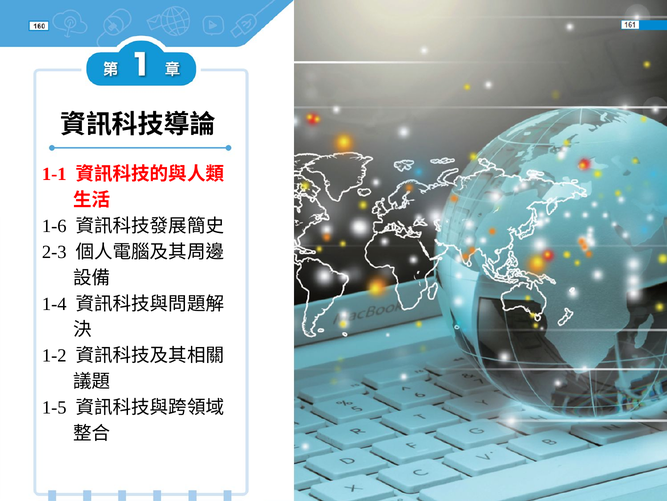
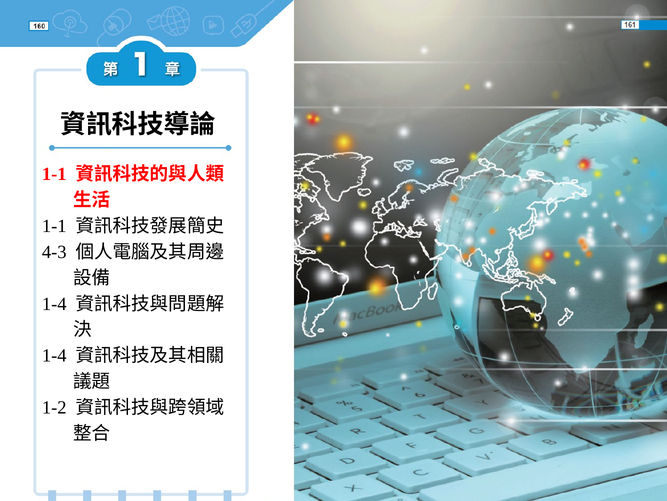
1-6: 1-6 -> 1-1 (54, 226)
2-3: 2-3 -> 4-3 (54, 252)
1-2: 1-2 -> 1-4 (54, 355)
1-5: 1-5 -> 1-2 (54, 407)
